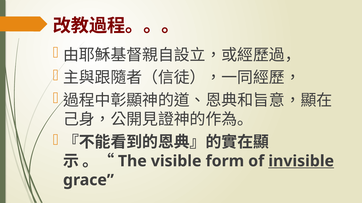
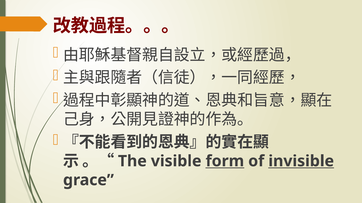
form underline: none -> present (225, 162)
